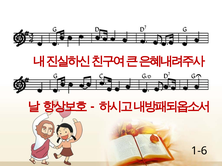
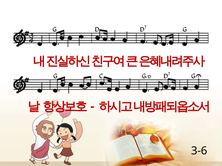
1-6: 1-6 -> 3-6 (199, 151)
